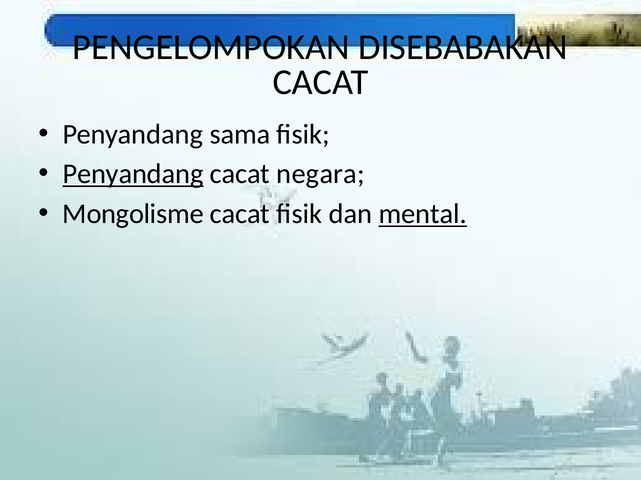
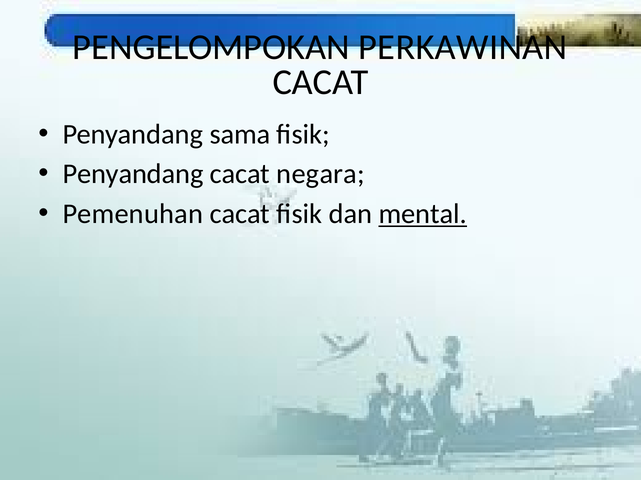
DISEBABAKAN: DISEBABAKAN -> PERKAWINAN (463, 47)
Penyandang underline: present -> none (133, 174)
Mongolisme: Mongolisme -> Pemenuhan (133, 214)
